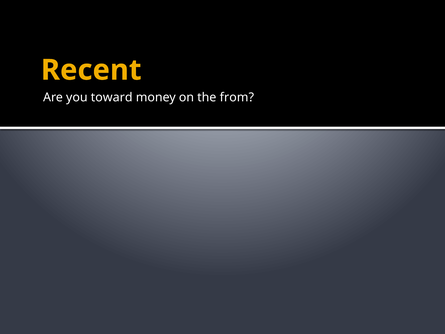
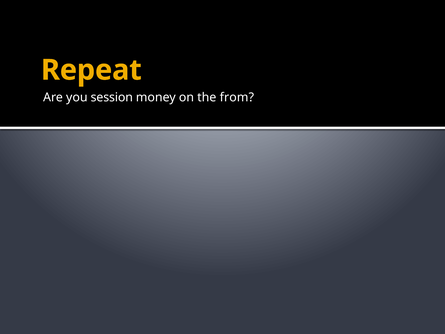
Recent: Recent -> Repeat (91, 70)
toward: toward -> session (112, 97)
